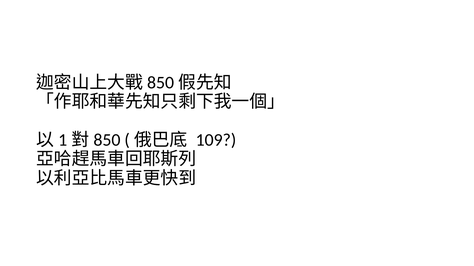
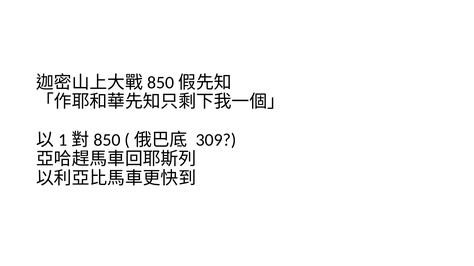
109: 109 -> 309 (216, 140)
